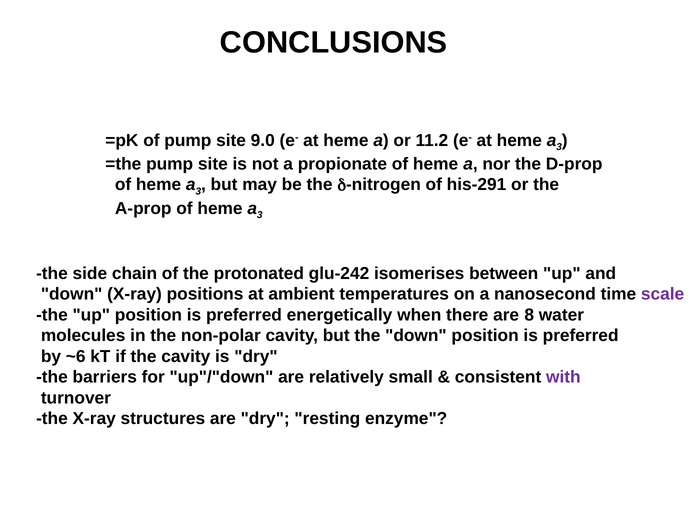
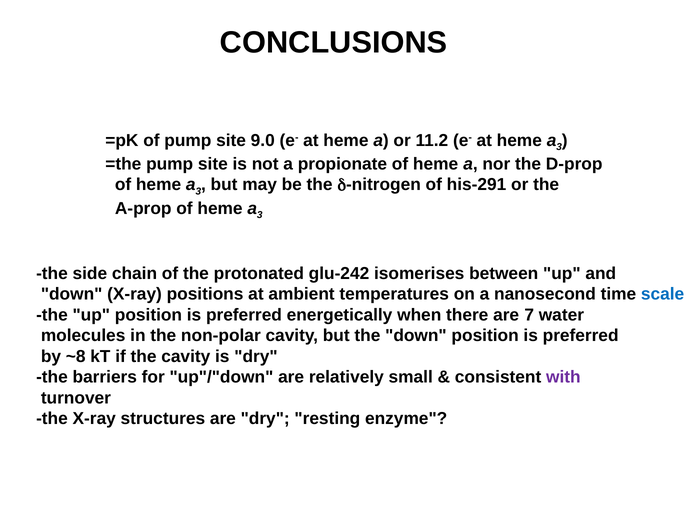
scale colour: purple -> blue (663, 294)
8: 8 -> 7 (529, 315)
~6: ~6 -> ~8 (76, 356)
